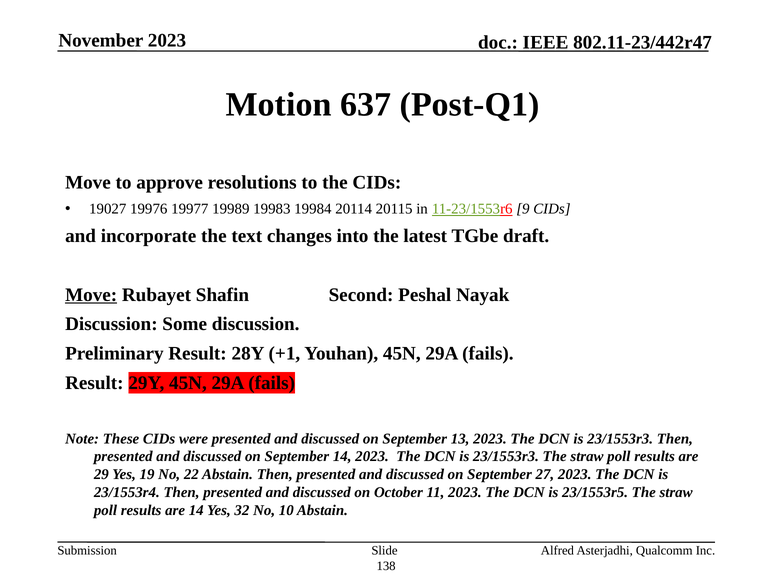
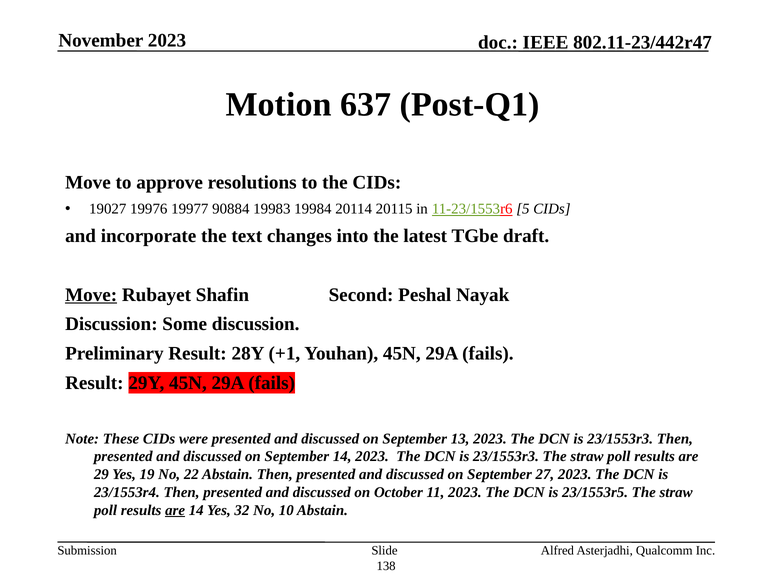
19989: 19989 -> 90884 (231, 209)
9: 9 -> 5 (523, 209)
are underline: none -> present (175, 511)
